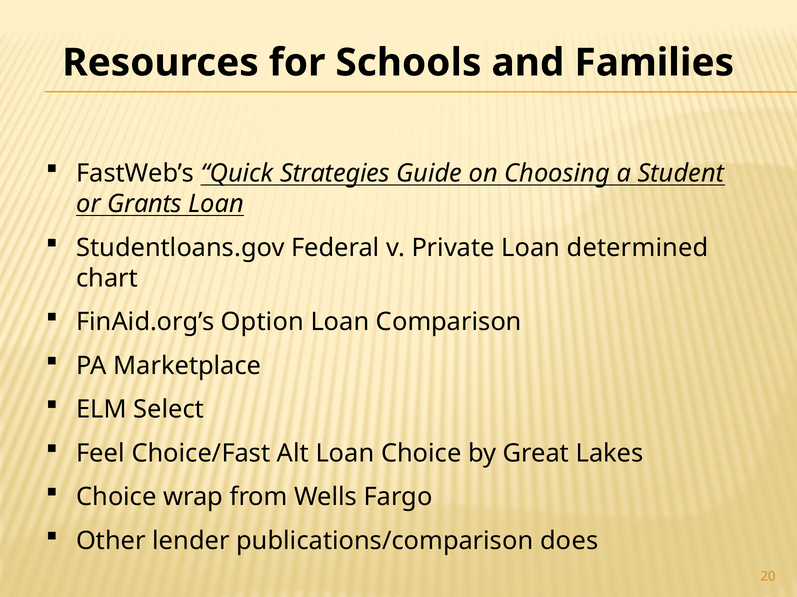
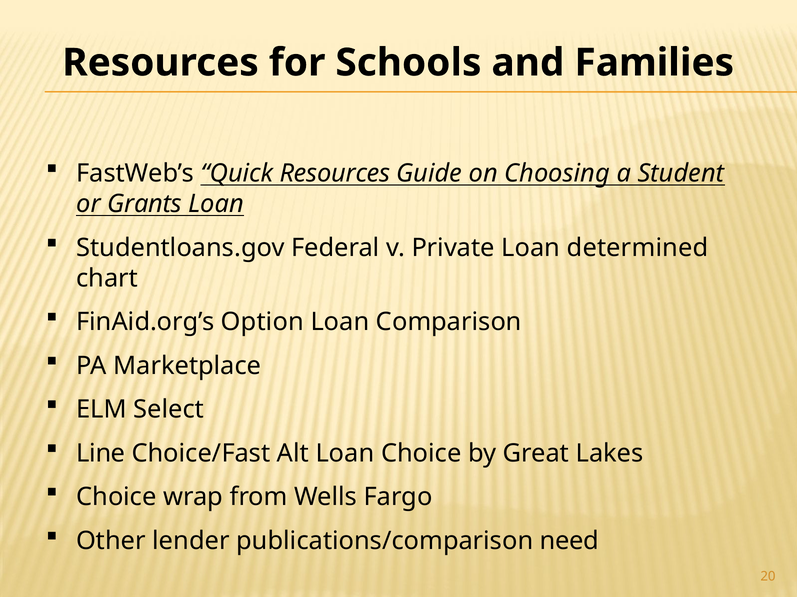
Quick Strategies: Strategies -> Resources (335, 174)
Feel: Feel -> Line (101, 454)
does: does -> need (569, 541)
